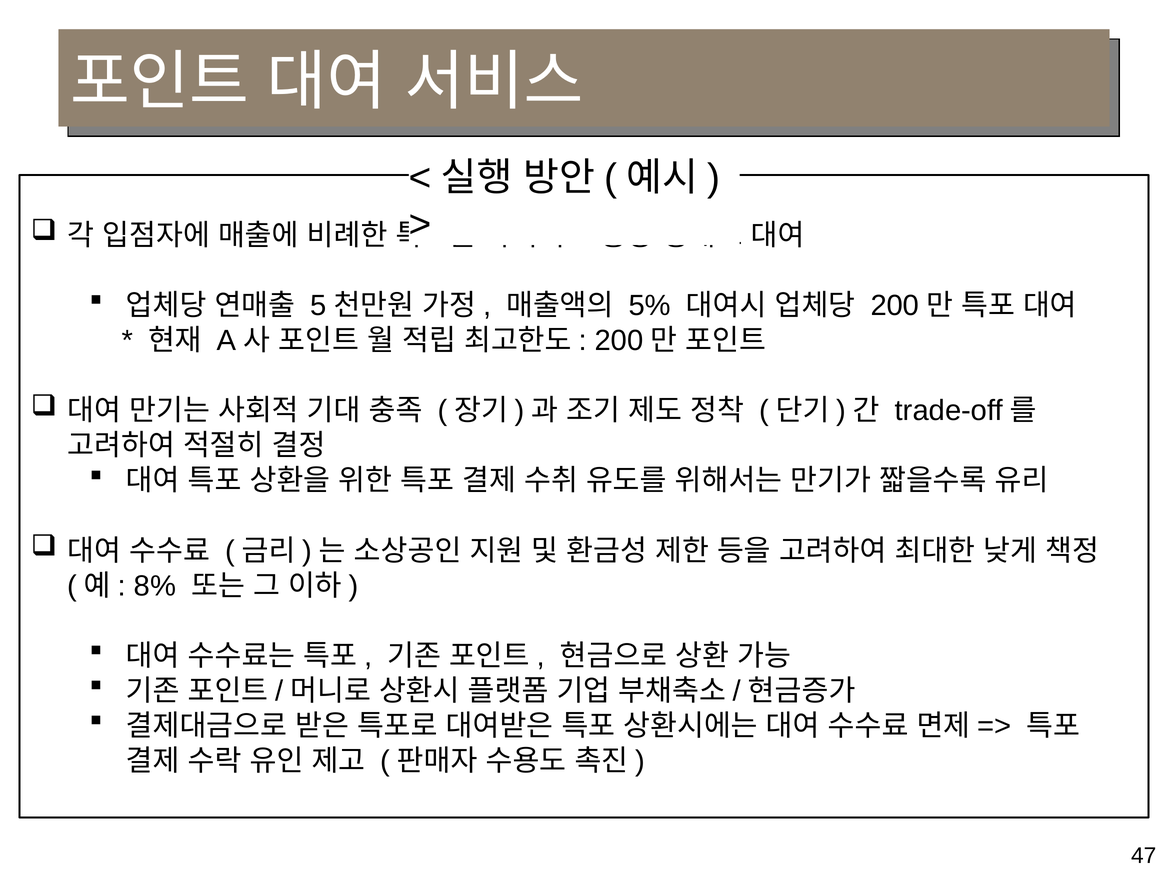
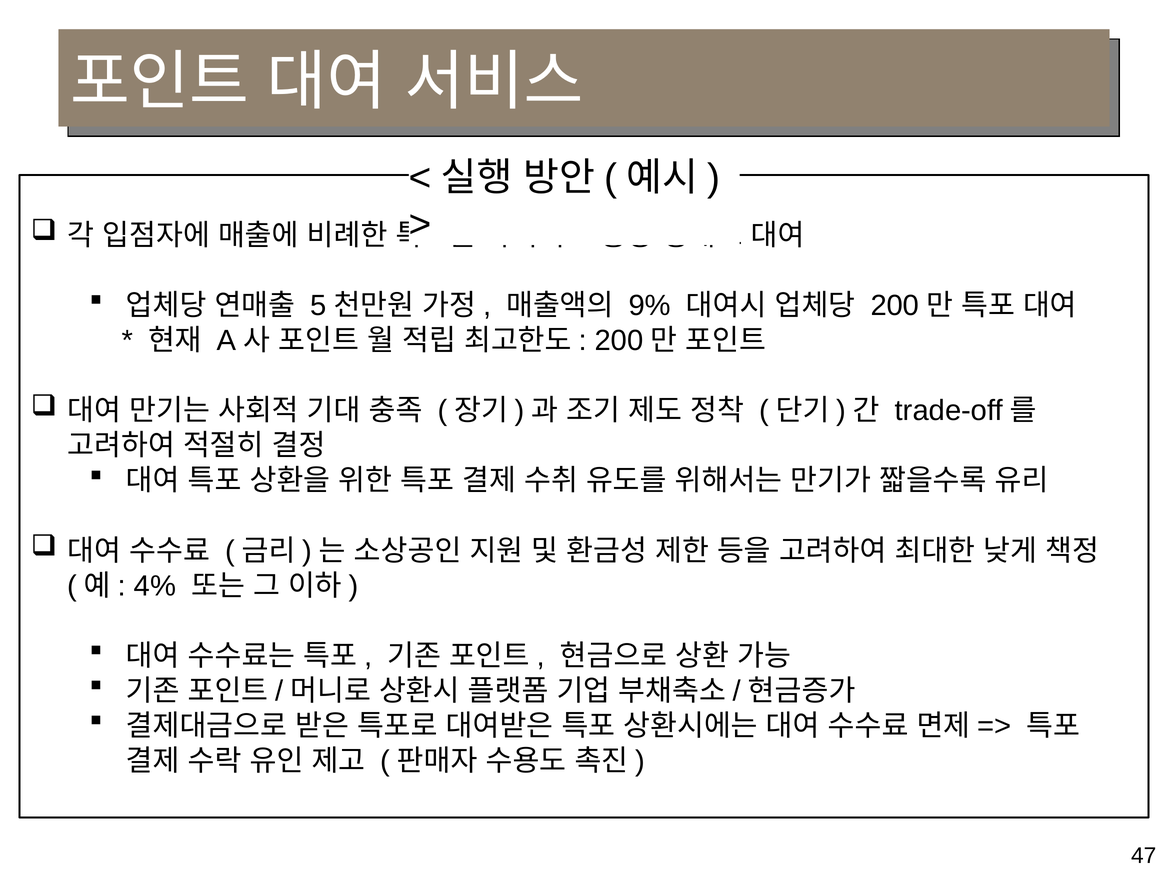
5%: 5% -> 9% (650, 306)
8%: 8% -> 4% (155, 586)
